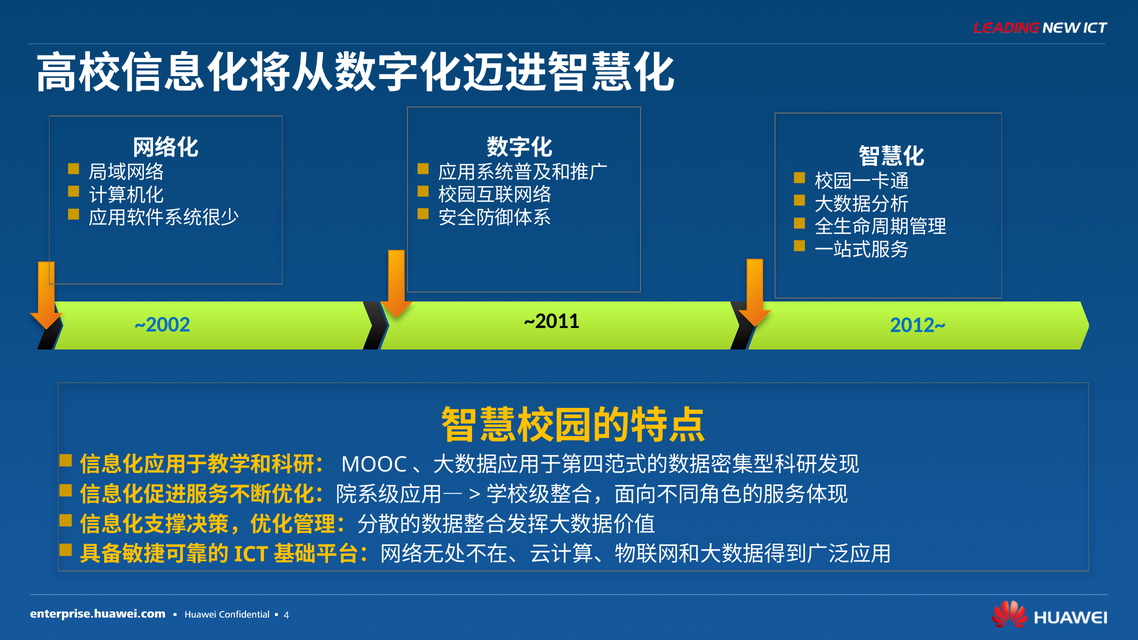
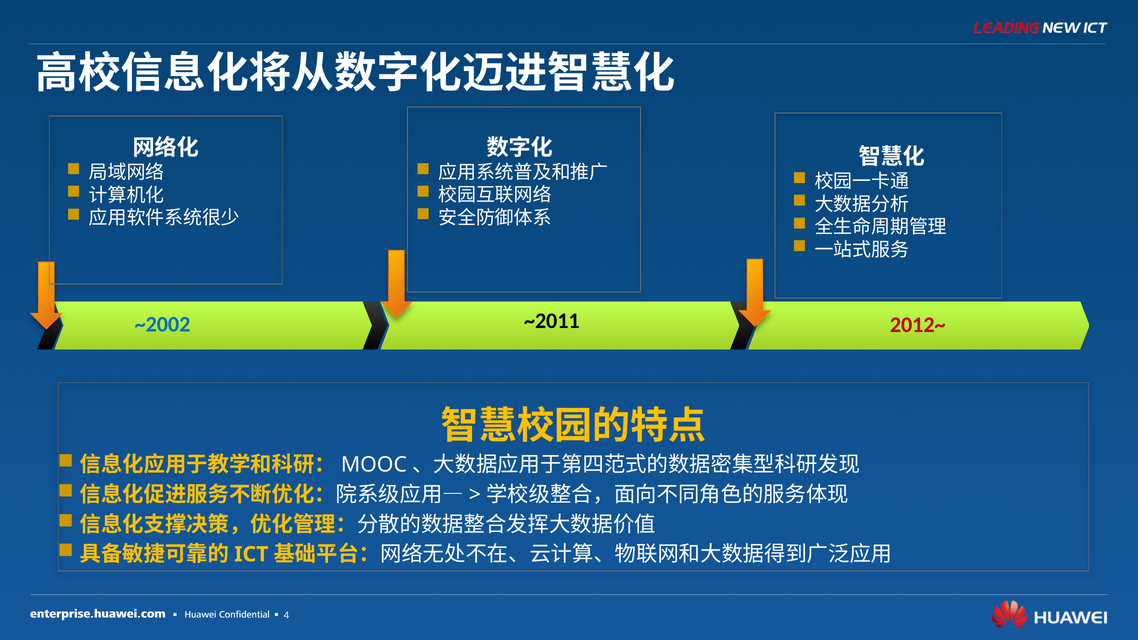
2012~ colour: blue -> red (918, 325)
